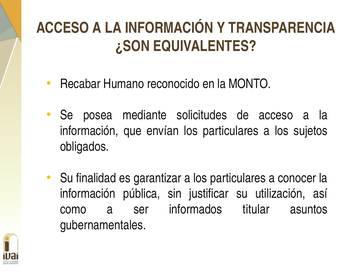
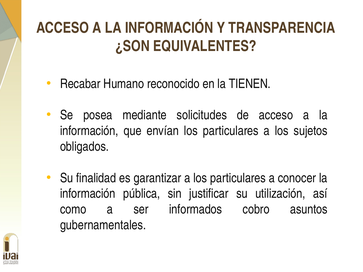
MONTO: MONTO -> TIENEN (250, 84)
titular: titular -> cobro (256, 210)
